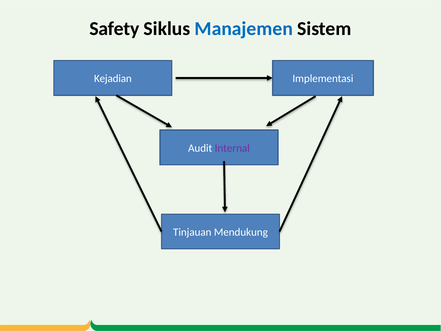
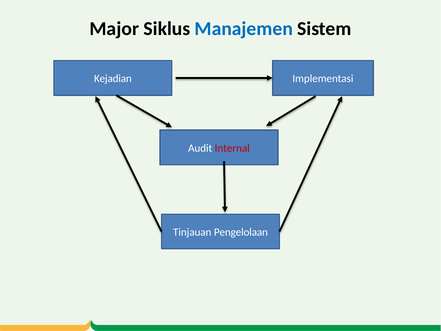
Safety: Safety -> Major (114, 29)
Internal colour: purple -> red (232, 148)
Mendukung: Mendukung -> Pengelolaan (241, 232)
